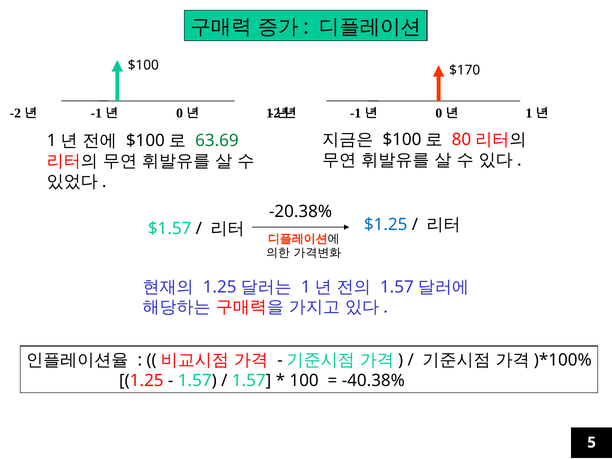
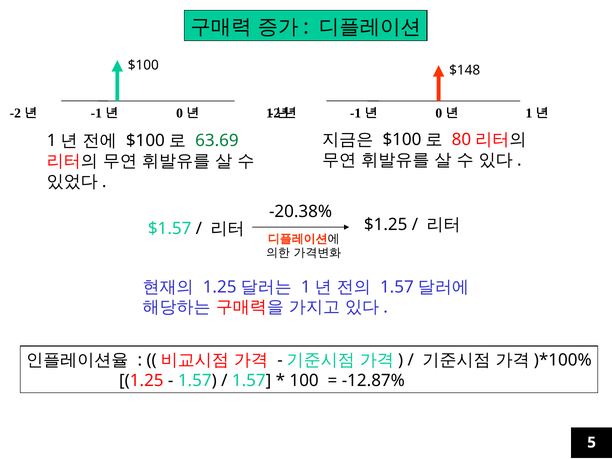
$170: $170 -> $148 (465, 70)
$1.25 colour: blue -> black (386, 225)
-40.38%: -40.38% -> -12.87% (373, 381)
